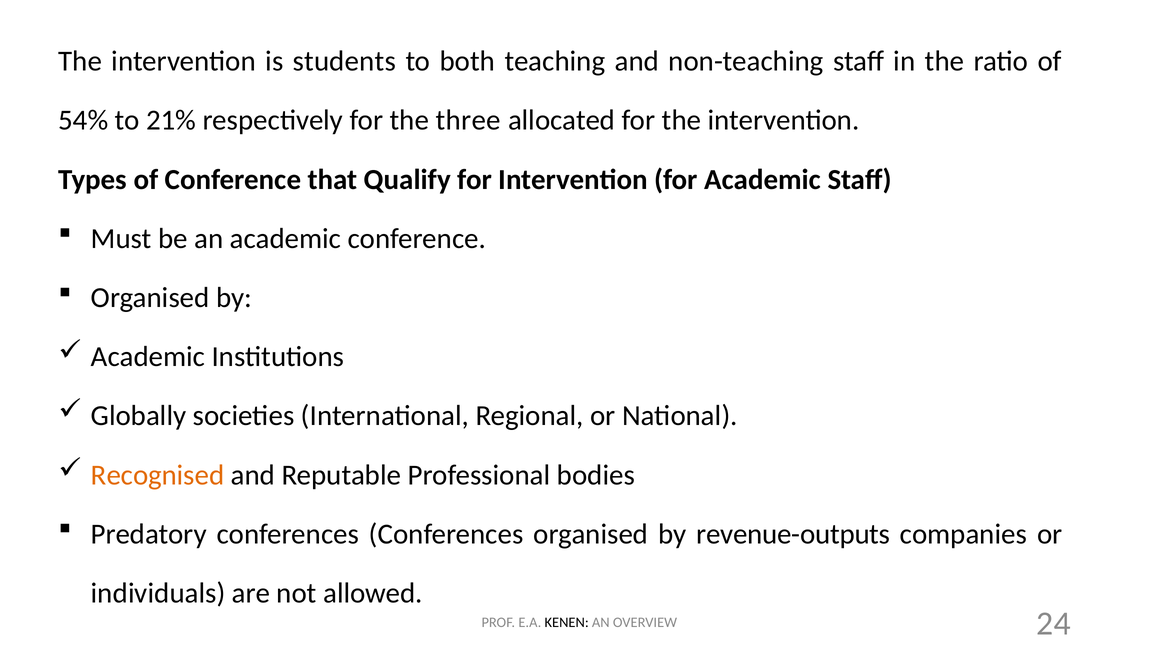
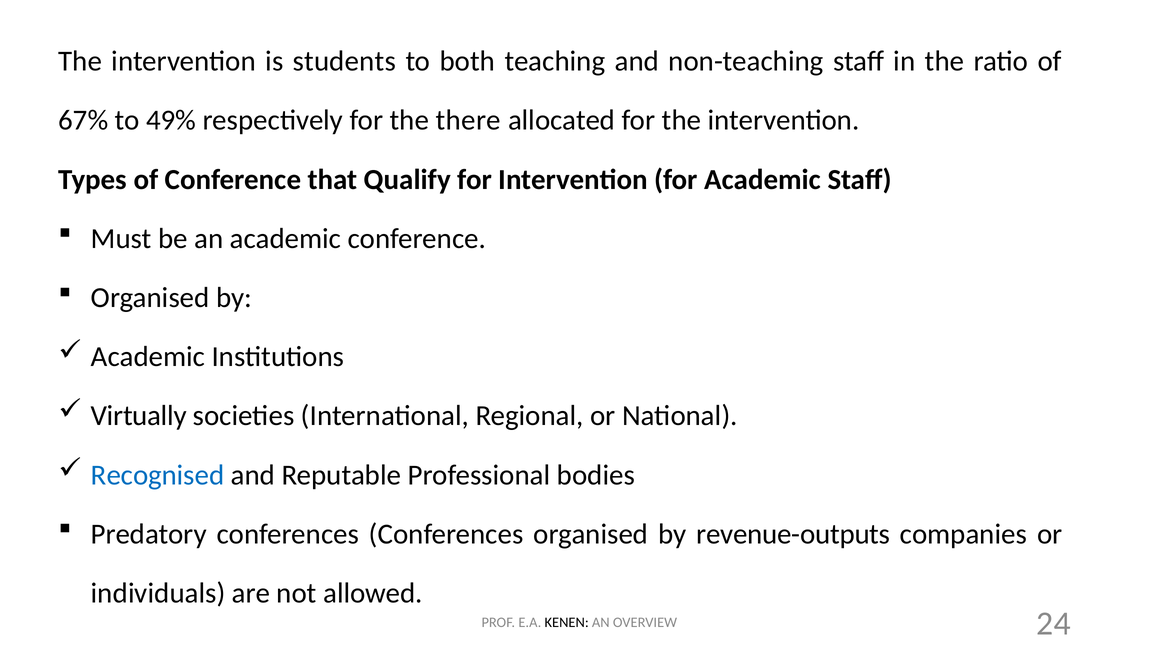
54%: 54% -> 67% (83, 120)
21%: 21% -> 49% (171, 120)
three: three -> there (468, 120)
Globally: Globally -> Virtually (139, 416)
Recognised colour: orange -> blue (158, 475)
